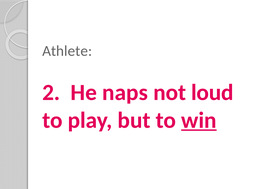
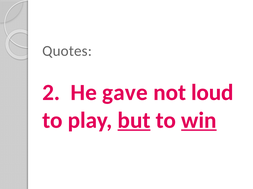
Athlete: Athlete -> Quotes (67, 51)
naps: naps -> gave (125, 93)
but underline: none -> present (134, 121)
